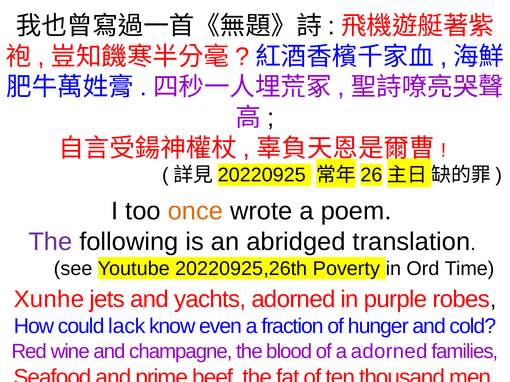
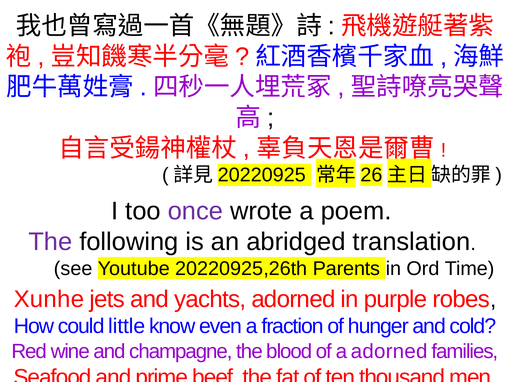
once colour: orange -> purple (195, 211)
Poverty: Poverty -> Parents (346, 269)
lack: lack -> little (127, 327)
